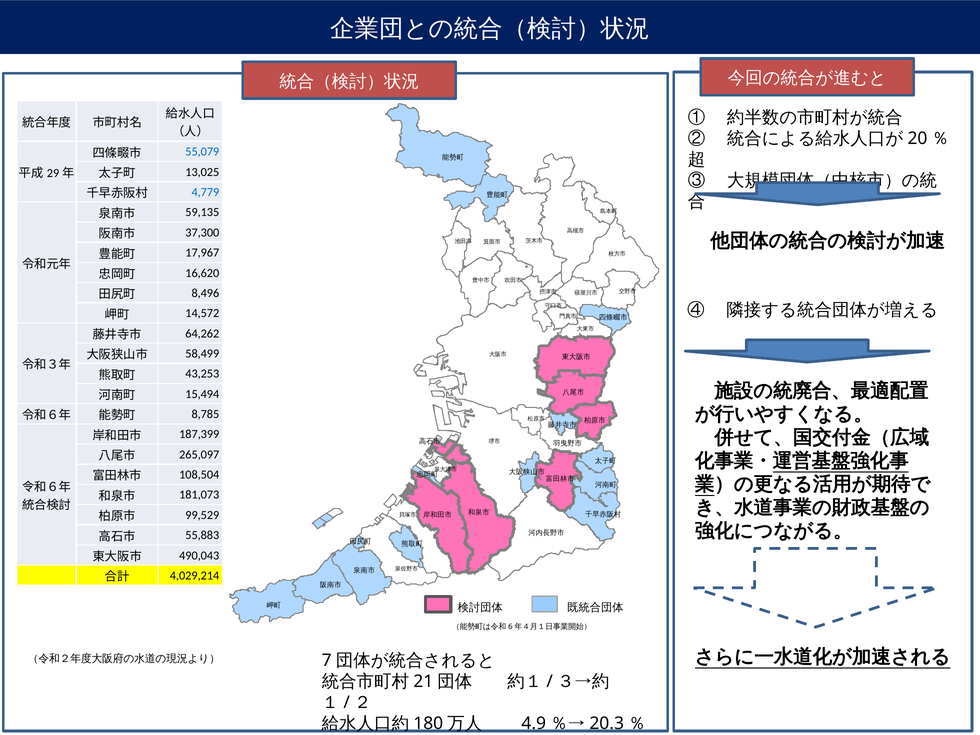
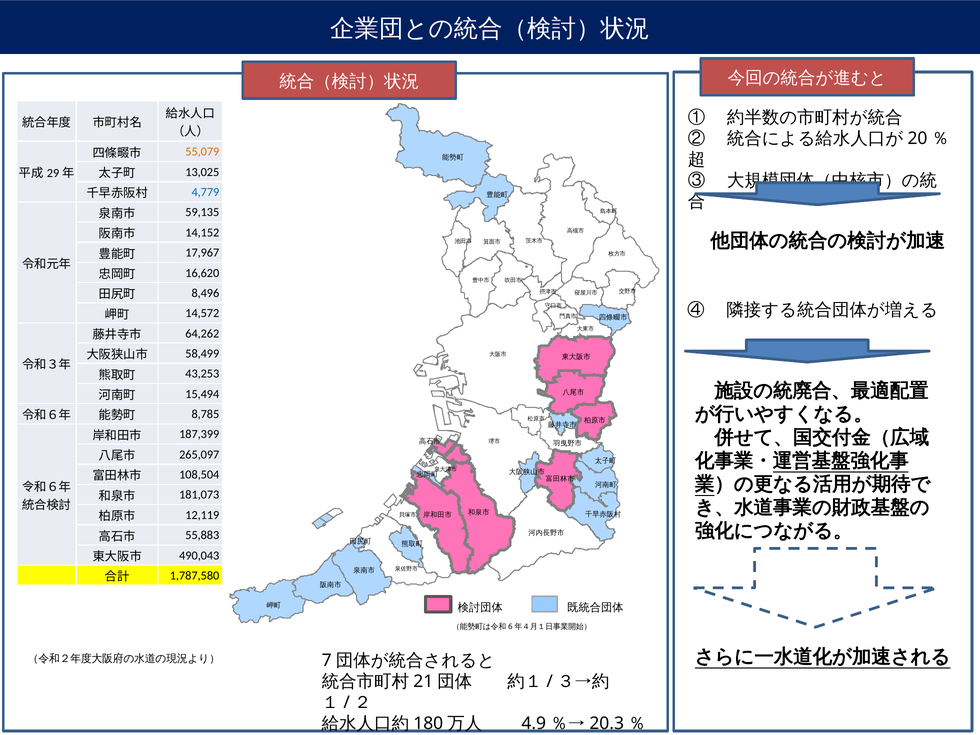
55,079 colour: blue -> orange (202, 152)
37,300: 37,300 -> 14,152 (202, 233)
99,529: 99,529 -> 12,119 (202, 515)
4,029,214: 4,029,214 -> 1,787,580 (195, 576)
